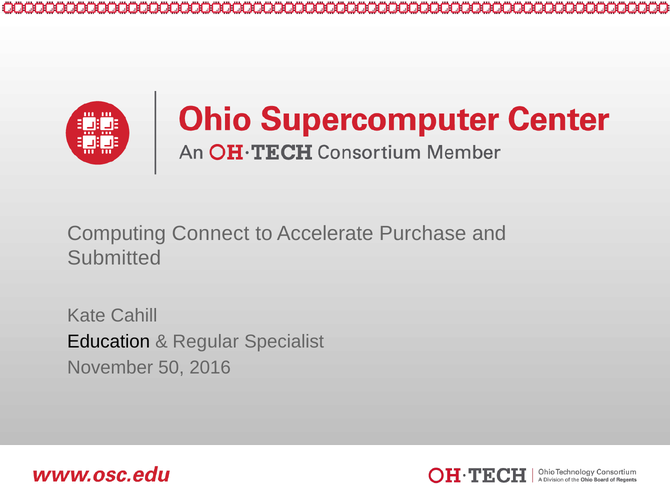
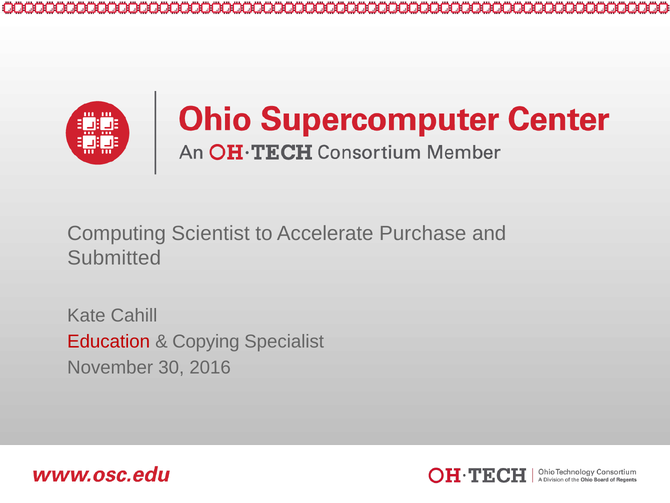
Connect: Connect -> Scientist (211, 233)
Education colour: black -> red (109, 341)
Regular: Regular -> Copying (206, 341)
50: 50 -> 30 (171, 367)
